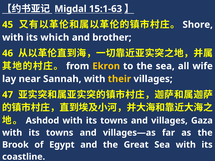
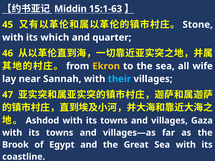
Migdal: Migdal -> Middin (71, 9)
Shore: Shore -> Stone (198, 25)
brother: brother -> quarter (112, 38)
their colour: yellow -> light blue (119, 79)
